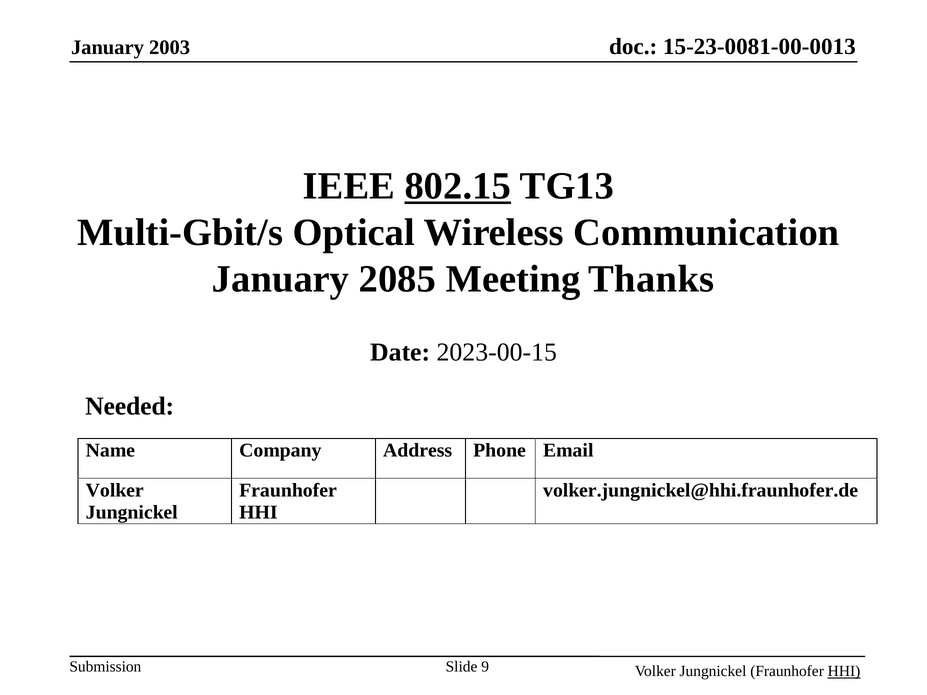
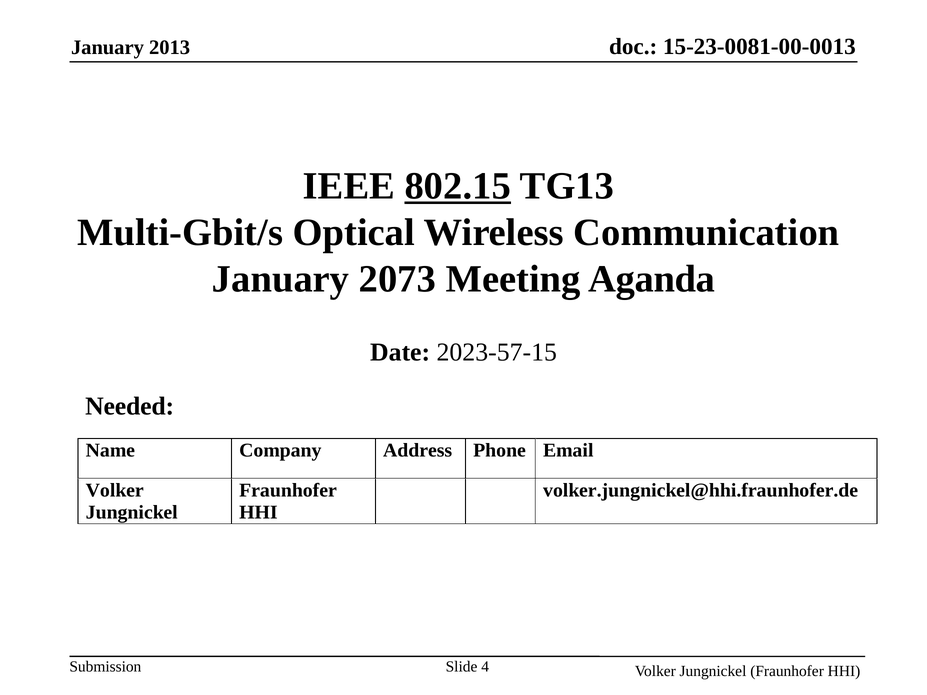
2003: 2003 -> 2013 (170, 48)
2085: 2085 -> 2073 (397, 279)
Thanks: Thanks -> Aganda (652, 279)
2023-00-15: 2023-00-15 -> 2023-57-15 (497, 352)
9: 9 -> 4 (485, 667)
HHI underline: present -> none (844, 671)
